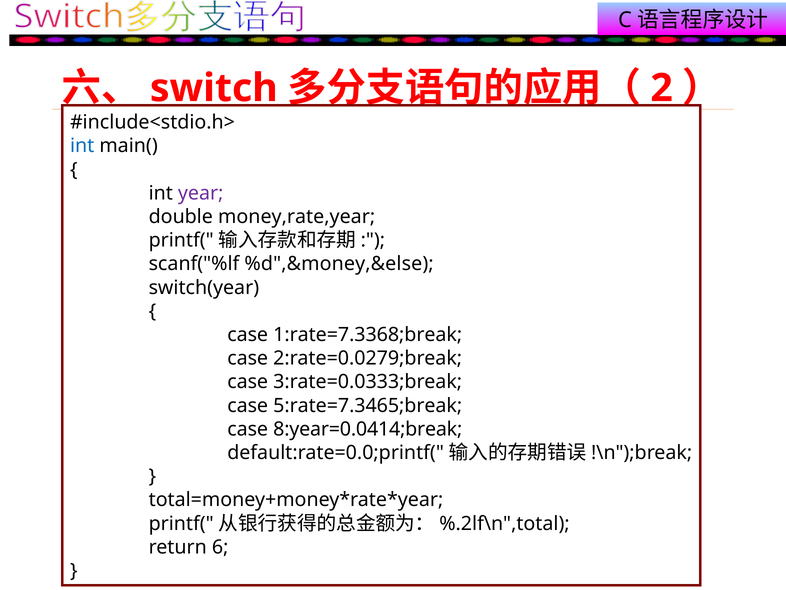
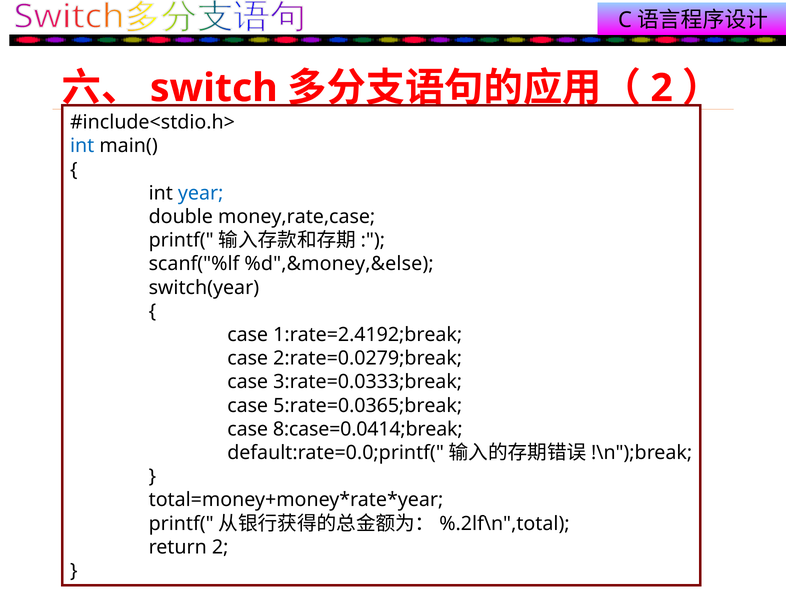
year colour: purple -> blue (201, 193)
money,rate,year: money,rate,year -> money,rate,case (297, 217)
1:rate=7.3368;break: 1:rate=7.3368;break -> 1:rate=2.4192;break (368, 334)
5:rate=7.3465;break: 5:rate=7.3465;break -> 5:rate=0.0365;break (368, 405)
8:year=0.0414;break: 8:year=0.0414;break -> 8:case=0.0414;break (368, 429)
return 6: 6 -> 2 (220, 547)
